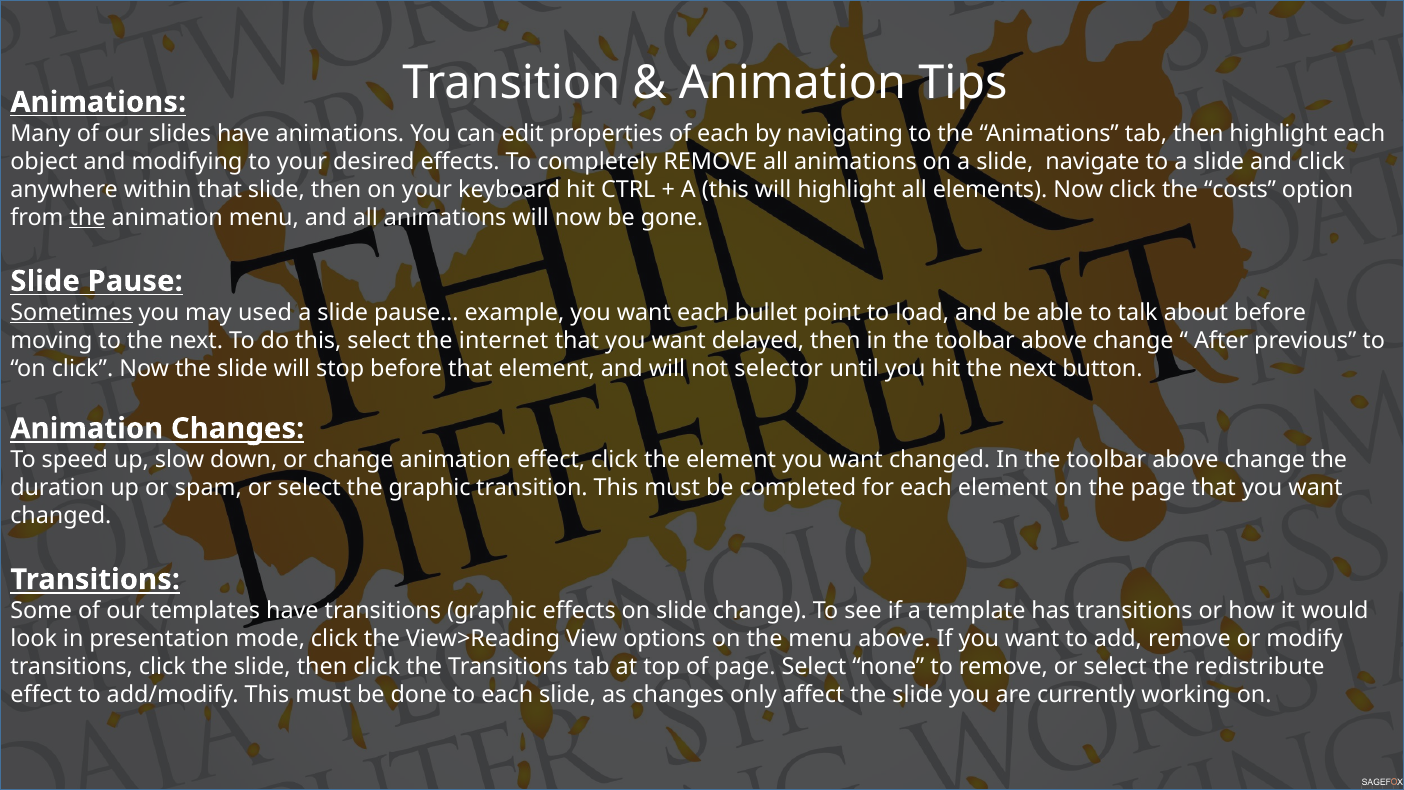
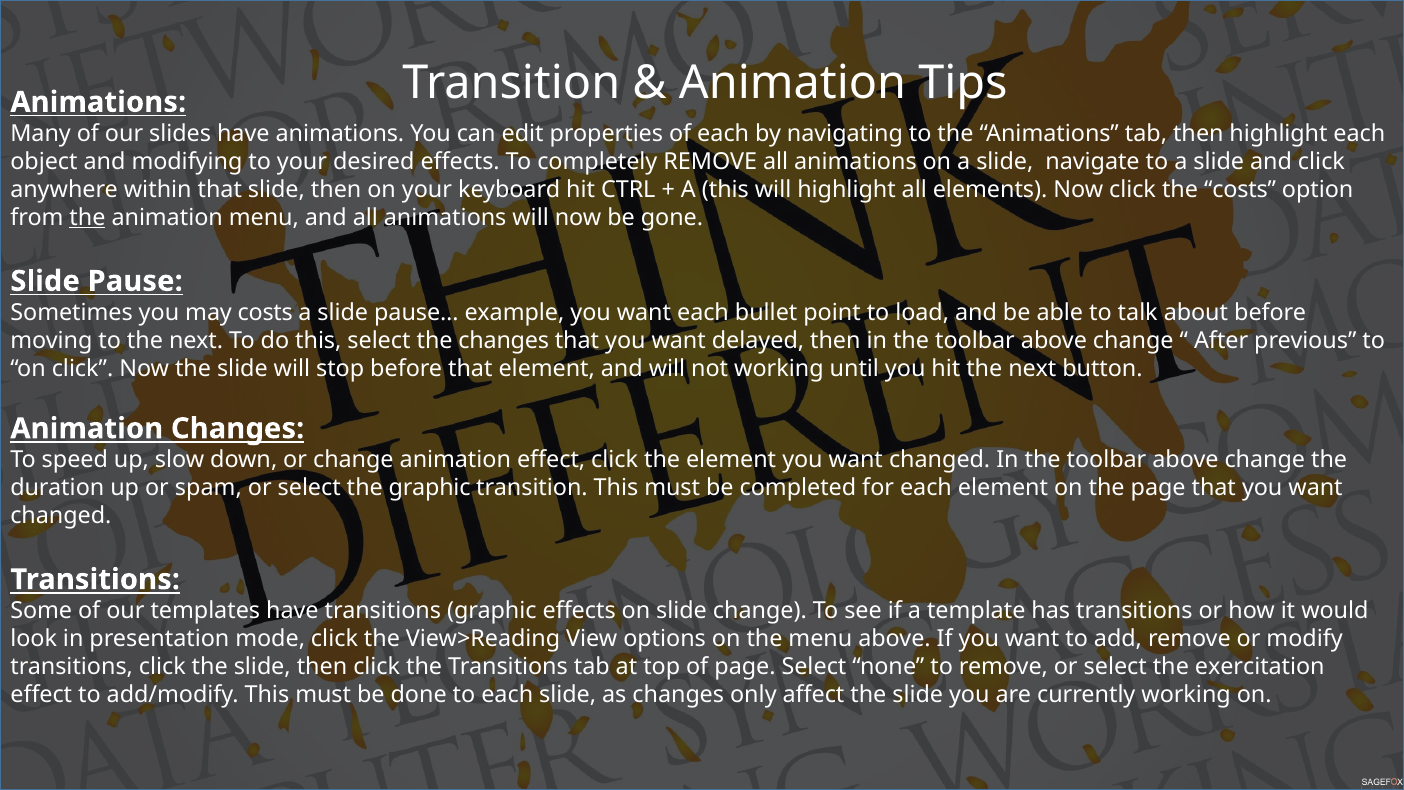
Sometimes underline: present -> none (72, 312)
may used: used -> costs (265, 312)
the internet: internet -> changes (504, 340)
not selector: selector -> working (779, 368)
redistribute: redistribute -> exercitation (1260, 667)
